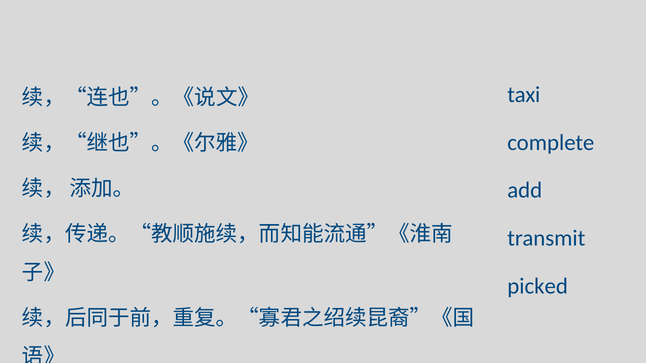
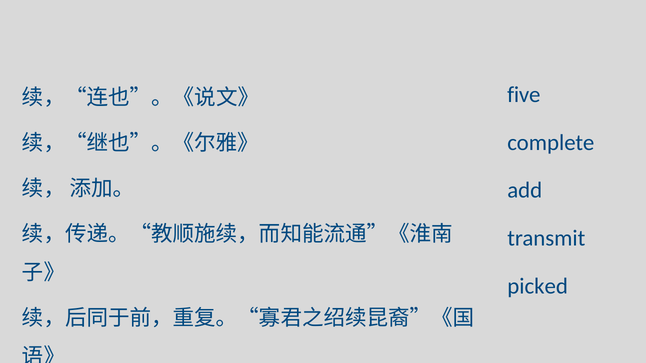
taxi: taxi -> five (524, 95)
